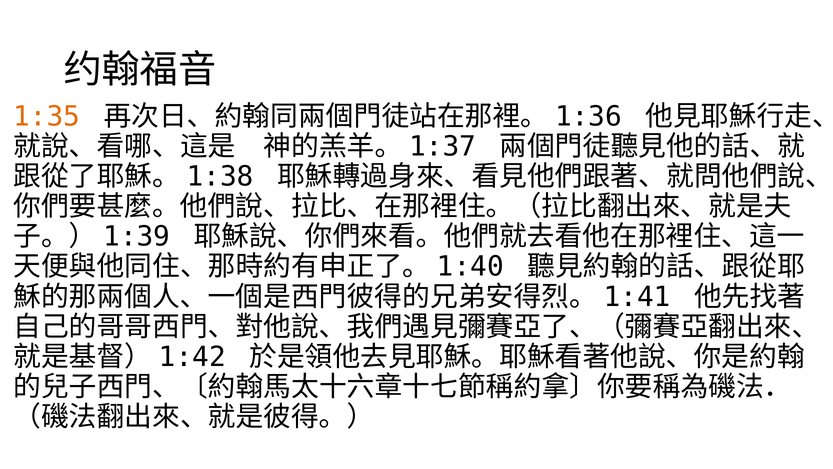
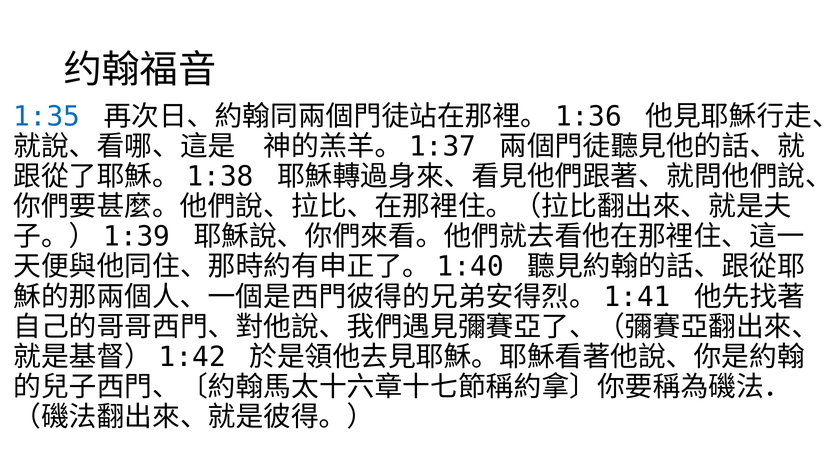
1:35 colour: orange -> blue (47, 117)
